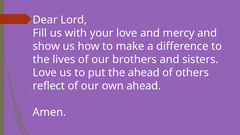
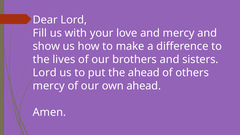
Love: Love -> Lord (45, 73)
reflect: reflect -> mercy (49, 86)
